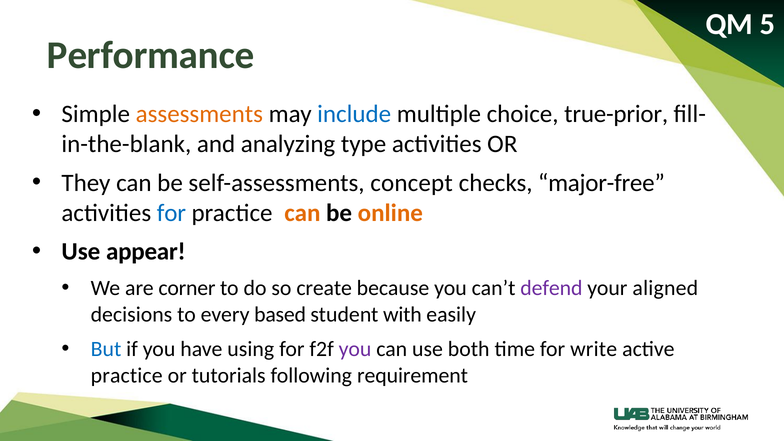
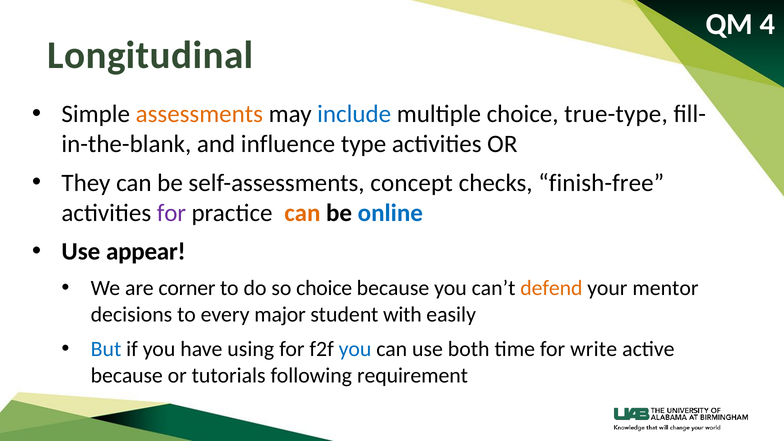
5: 5 -> 4 (768, 24)
Performance: Performance -> Longitudinal (150, 55)
true-prior: true-prior -> true-type (616, 114)
analyzing: analyzing -> influence (288, 144)
major-free: major-free -> finish-free (601, 183)
for colour: blue -> purple (171, 213)
online colour: orange -> blue (390, 213)
so create: create -> choice (324, 288)
defend colour: purple -> orange (551, 288)
aligned: aligned -> mentor (665, 288)
based: based -> major (280, 314)
you colour: purple -> blue (355, 349)
practice: practice -> because (127, 375)
